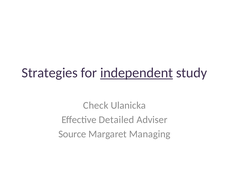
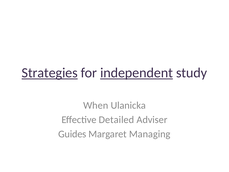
Strategies underline: none -> present (50, 73)
Check: Check -> When (96, 105)
Source: Source -> Guides (72, 134)
